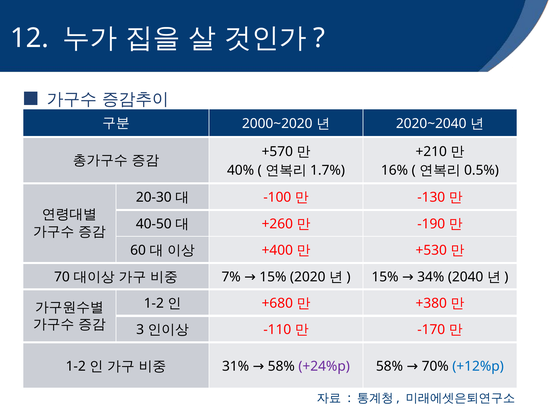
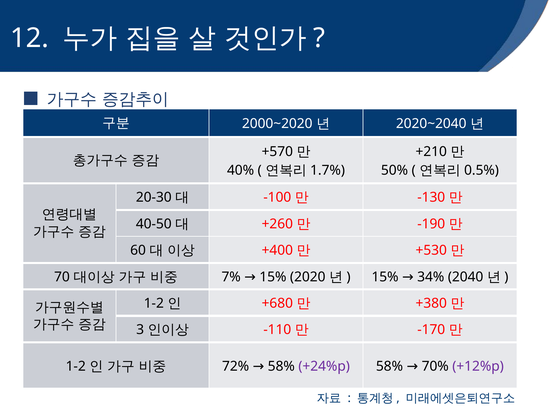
16%: 16% -> 50% (395, 171)
+12%p colour: blue -> purple (478, 367)
31%: 31% -> 72% (236, 367)
